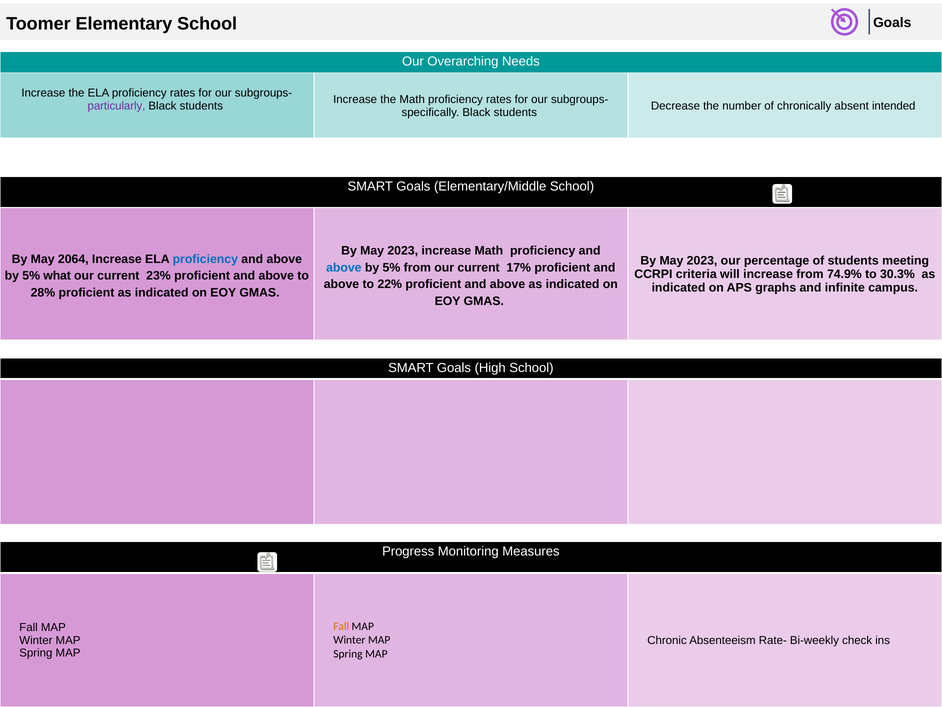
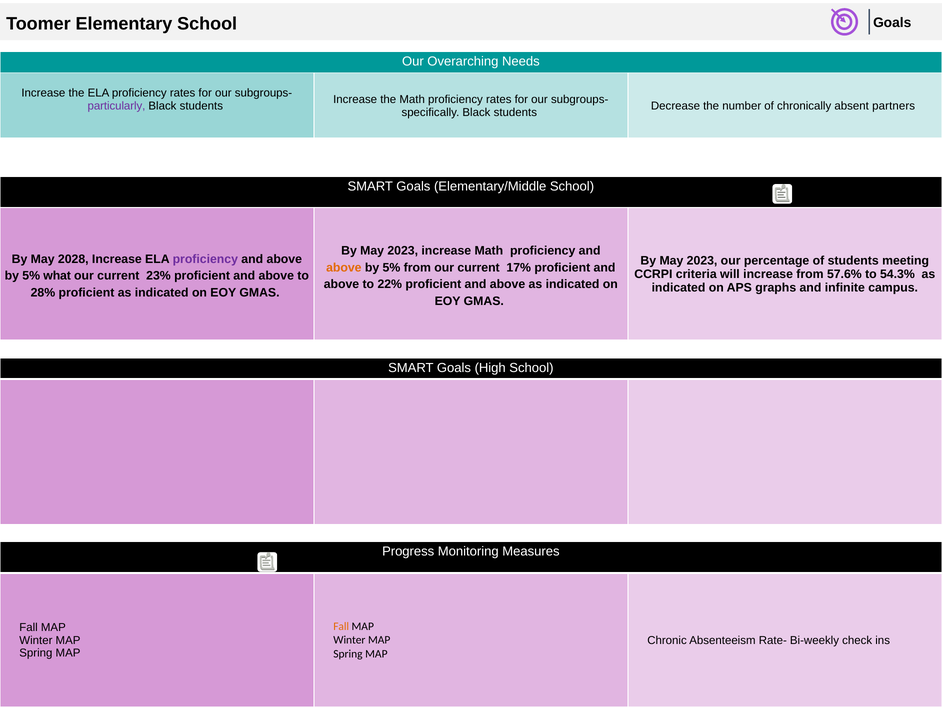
intended: intended -> partners (894, 106)
2064: 2064 -> 2028 (73, 259)
proficiency colour: blue -> purple (205, 259)
above colour: blue -> orange (344, 267)
74.9%: 74.9% -> 57.6% (844, 274)
30.3%: 30.3% -> 54.3% (897, 274)
